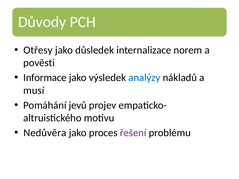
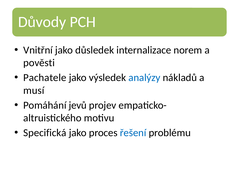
Otřesy: Otřesy -> Vnitřní (38, 50)
Informace: Informace -> Pachatele (45, 78)
Nedůvěra: Nedůvěra -> Specifická (45, 133)
řešení colour: purple -> blue (133, 133)
